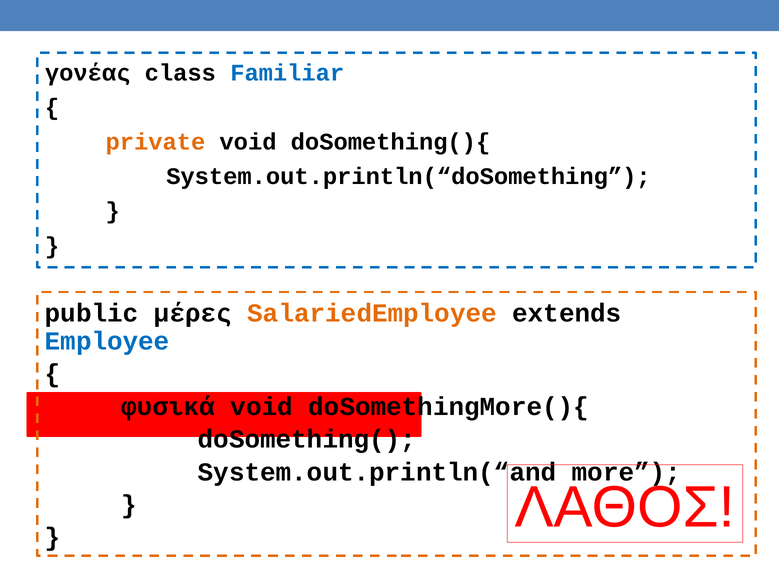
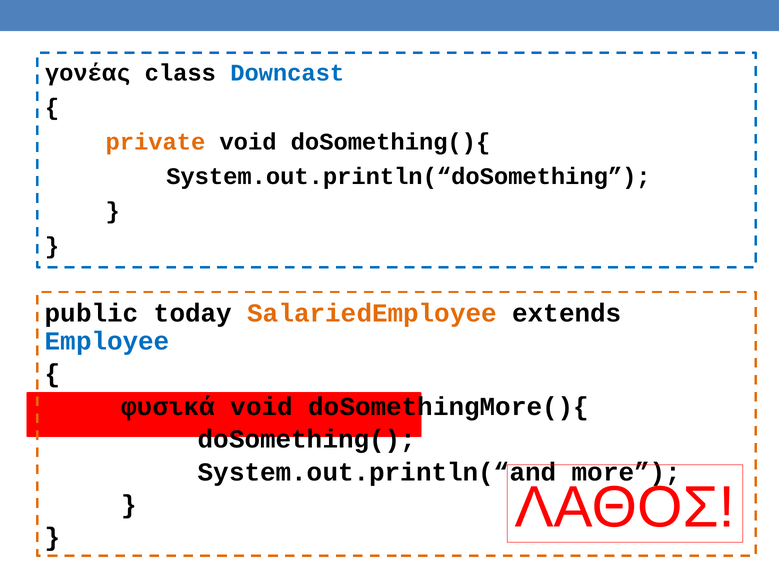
Familiar: Familiar -> Downcast (287, 73)
μέρες: μέρες -> today (193, 313)
